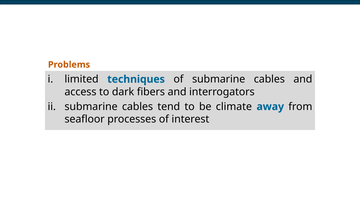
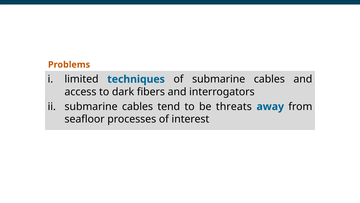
climate: climate -> threats (234, 106)
